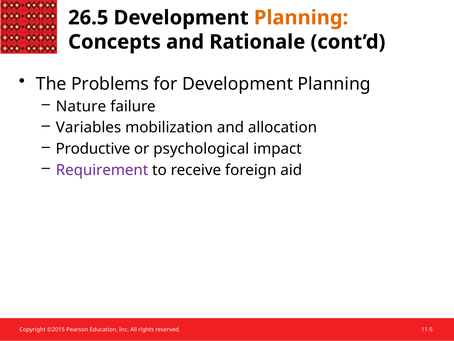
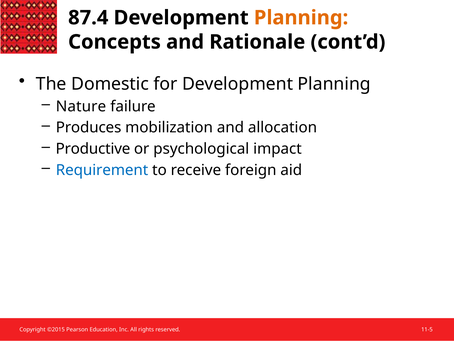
26.5: 26.5 -> 87.4 (88, 18)
Problems: Problems -> Domestic (110, 84)
Variables: Variables -> Produces (89, 127)
Requirement colour: purple -> blue (102, 170)
